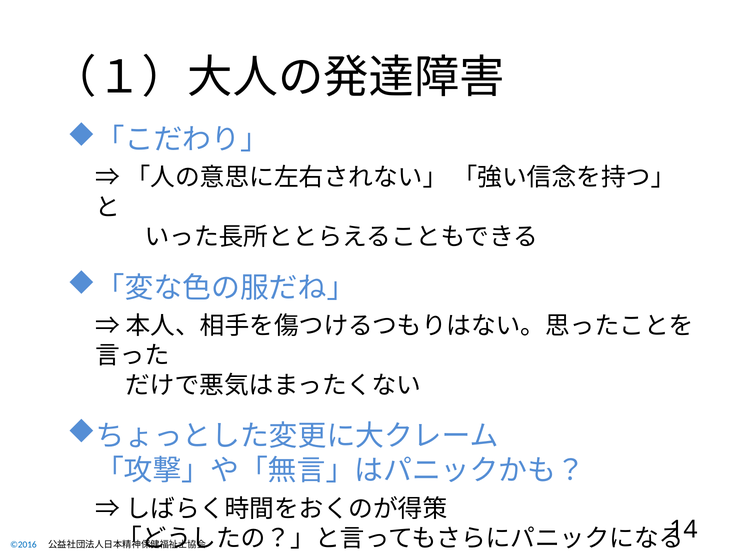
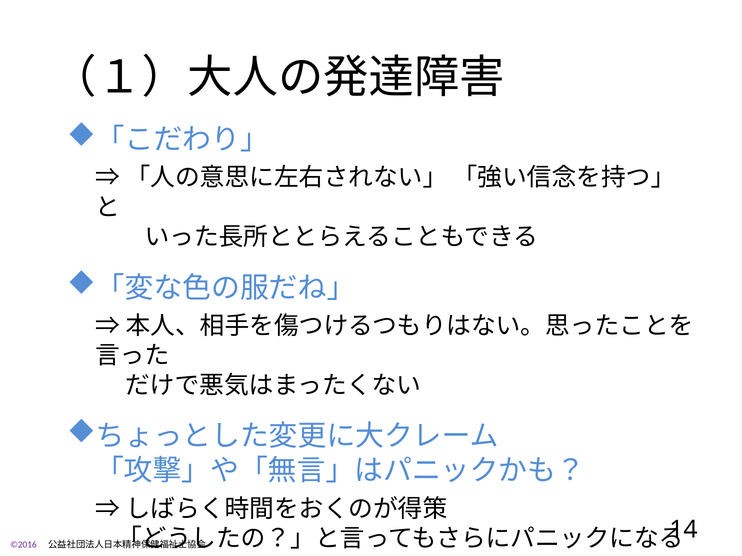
©2016 colour: blue -> purple (23, 545)
